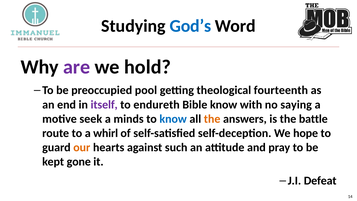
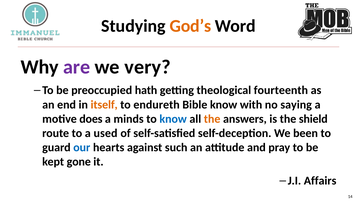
God’s colour: blue -> orange (190, 26)
hold: hold -> very (147, 67)
pool: pool -> hath (146, 90)
itself colour: purple -> orange (104, 105)
seek: seek -> does (91, 119)
battle: battle -> shield (313, 119)
whirl: whirl -> used (106, 133)
hope: hope -> been (306, 133)
our colour: orange -> blue (82, 147)
Defeat: Defeat -> Affairs (320, 181)
